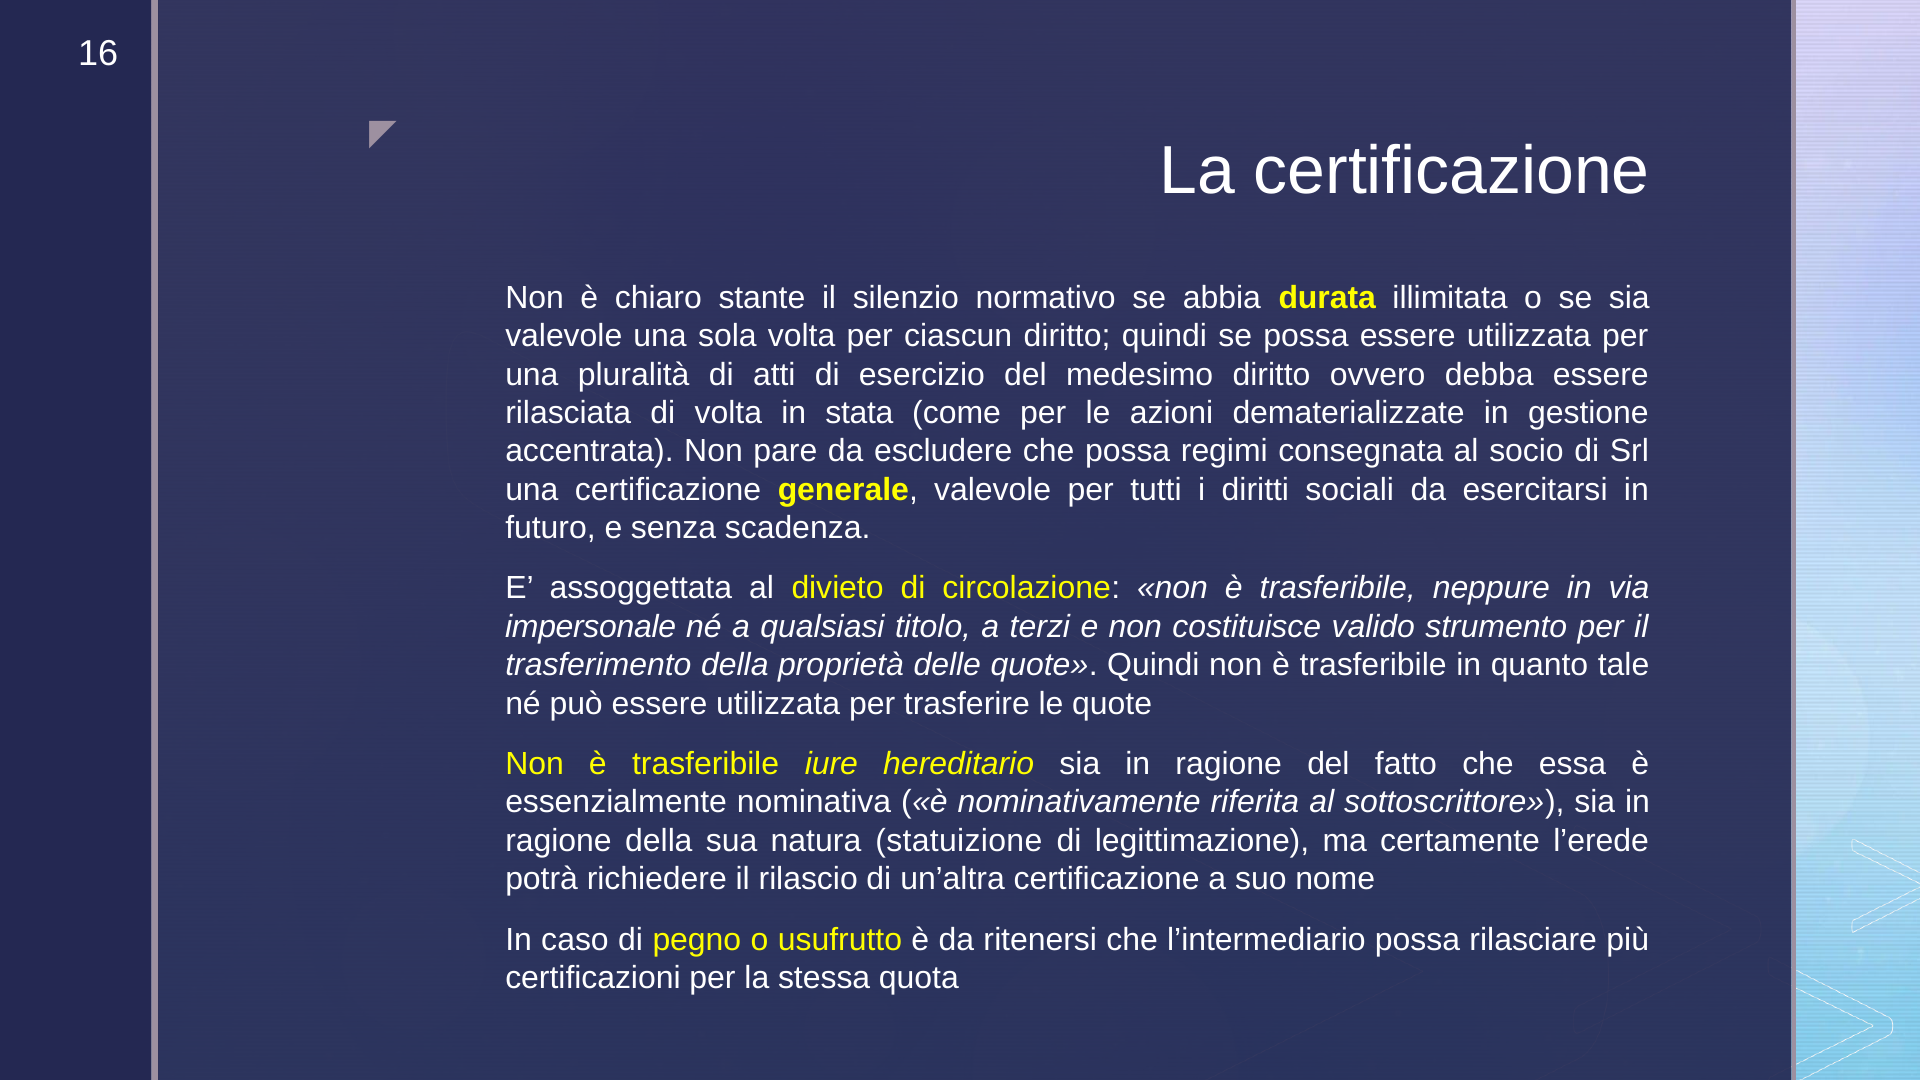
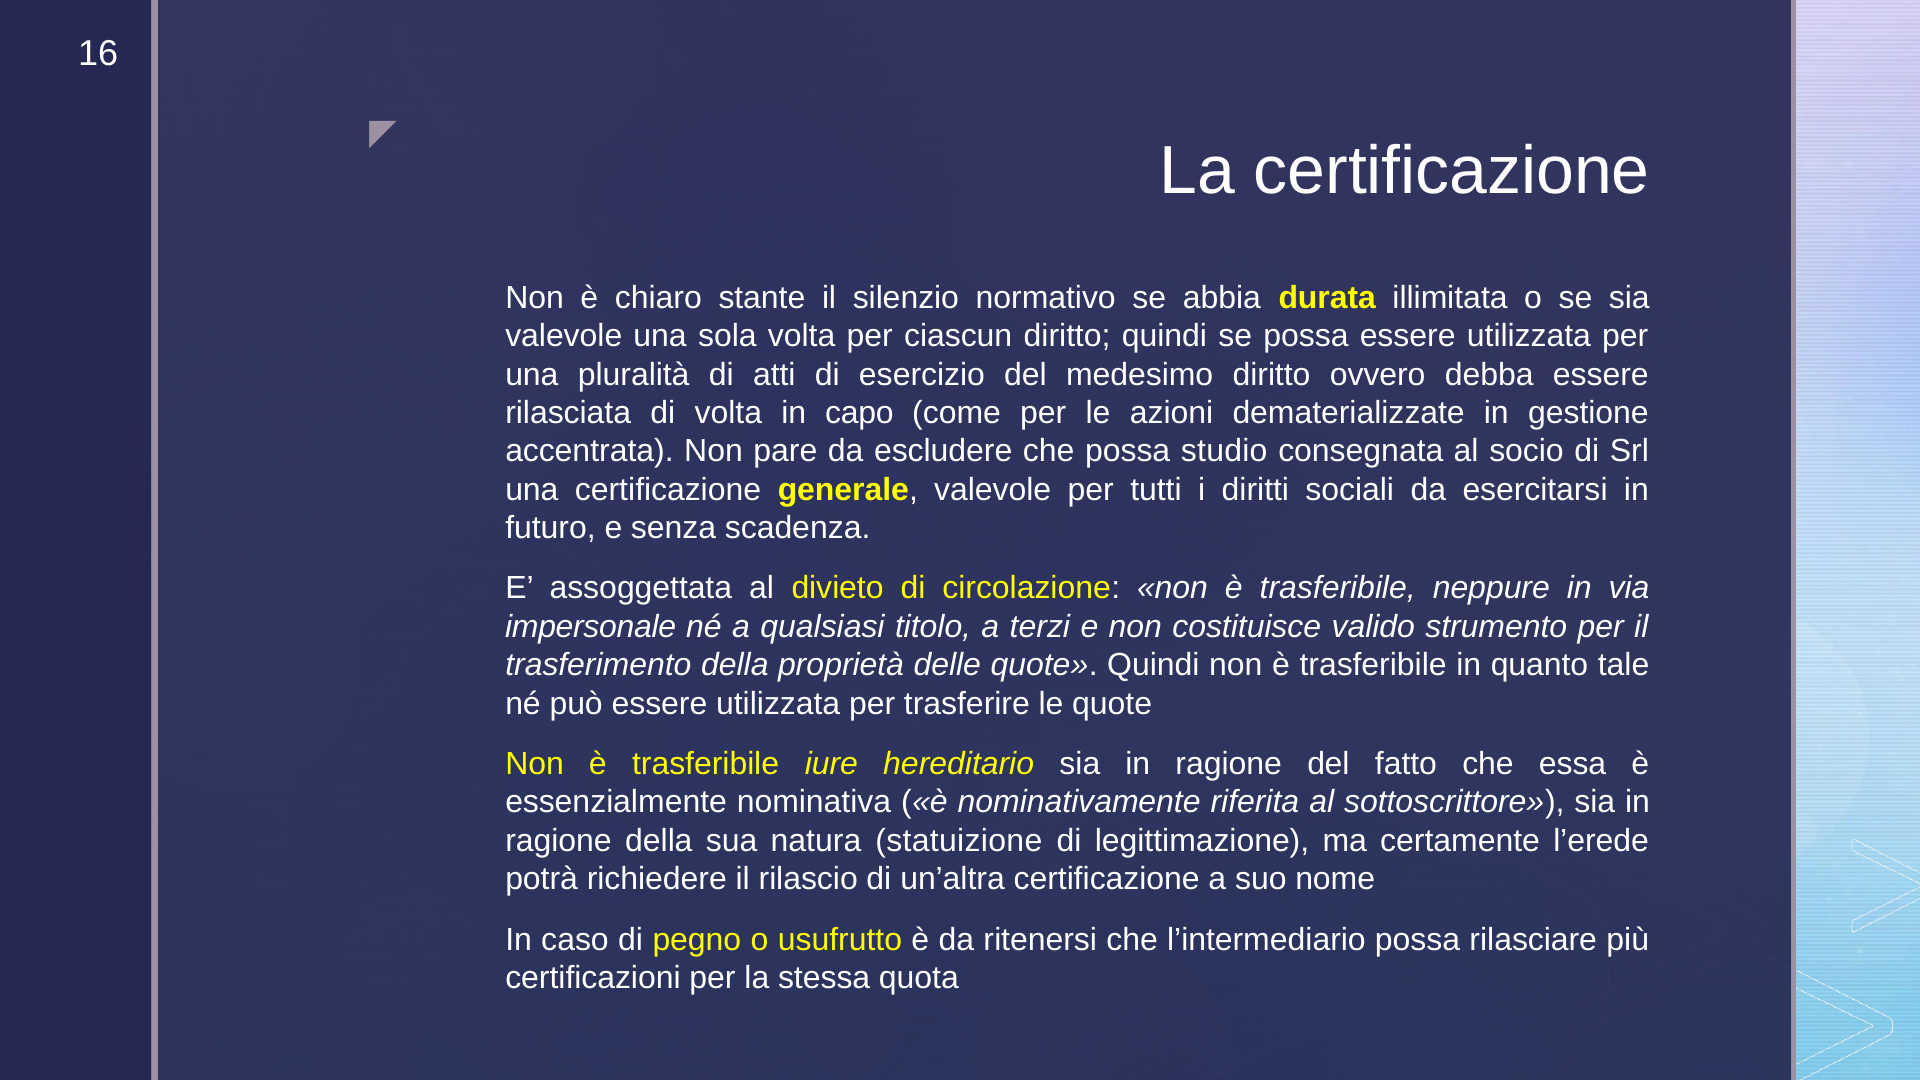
stata: stata -> capo (859, 413)
regimi: regimi -> studio (1224, 451)
